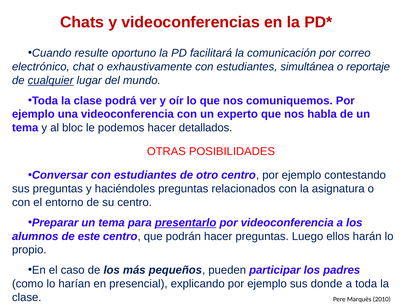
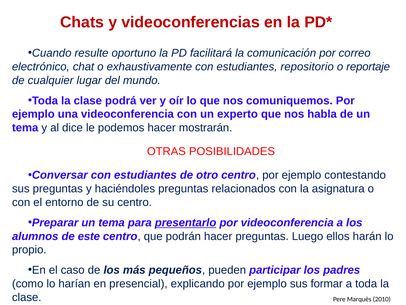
simultánea: simultánea -> repositorio (307, 67)
cualquier underline: present -> none (51, 80)
bloc: bloc -> dice (72, 128)
detallados: detallados -> mostrarán (206, 128)
donde: donde -> formar (327, 283)
